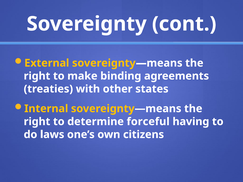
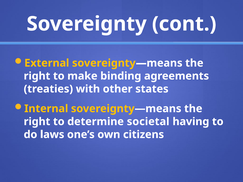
forceful: forceful -> societal (148, 122)
